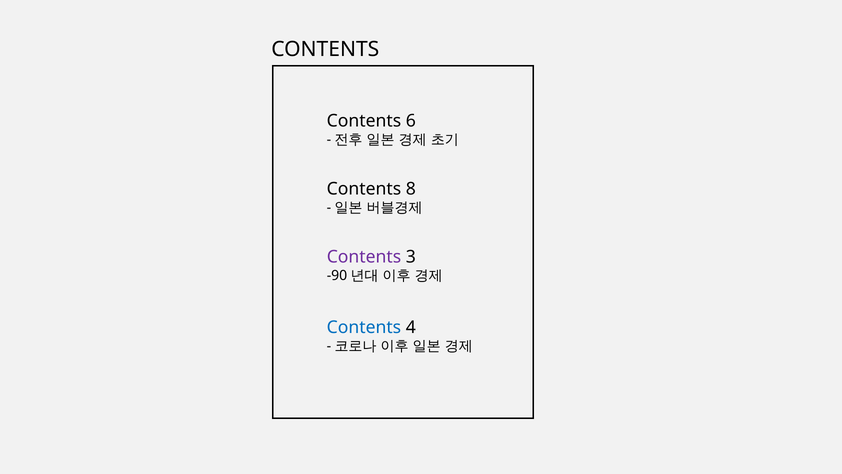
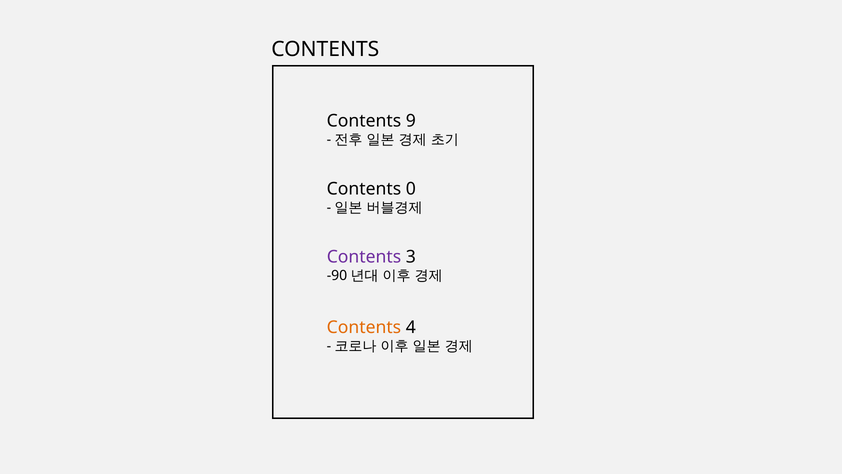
6: 6 -> 9 (411, 121)
8: 8 -> 0 (411, 189)
Contents colour: blue -> orange (364, 327)
